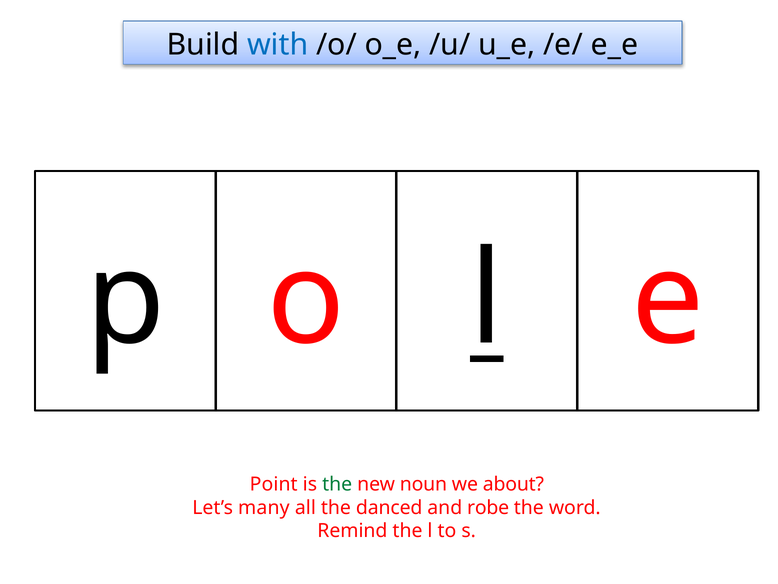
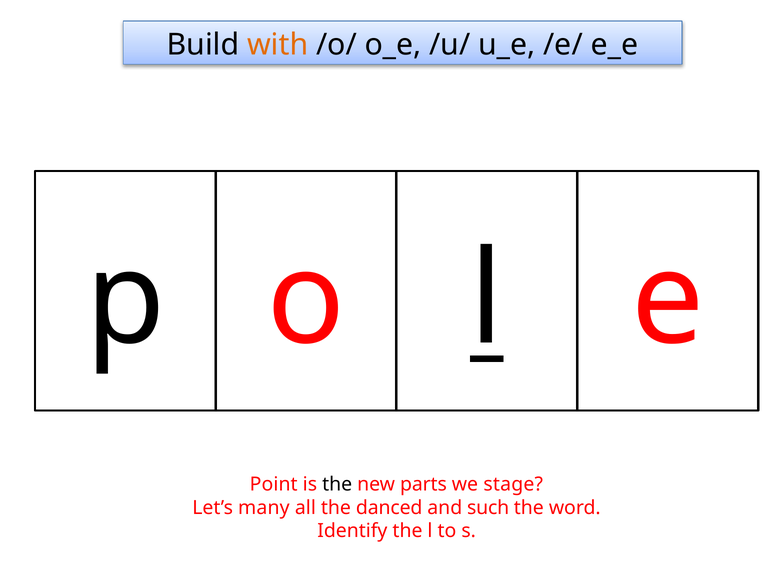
with colour: blue -> orange (278, 45)
the colour: green -> black (337, 484)
noun: noun -> parts (423, 484)
about: about -> stage (513, 484)
robe: robe -> such (488, 507)
Remind: Remind -> Identify (352, 531)
